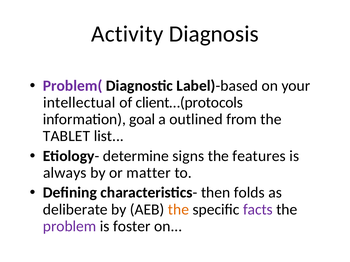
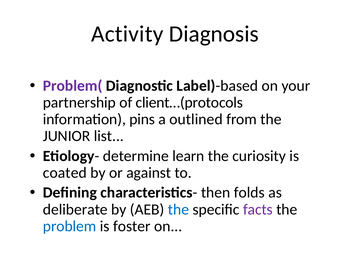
intellectual: intellectual -> partnership (79, 103)
goal: goal -> pins (142, 120)
TABLET: TABLET -> JUNIOR (67, 136)
signs: signs -> learn (188, 156)
features: features -> curiosity (259, 156)
always: always -> coated (65, 173)
matter: matter -> against (149, 173)
the colour: orange -> blue (178, 210)
problem colour: purple -> blue (70, 227)
